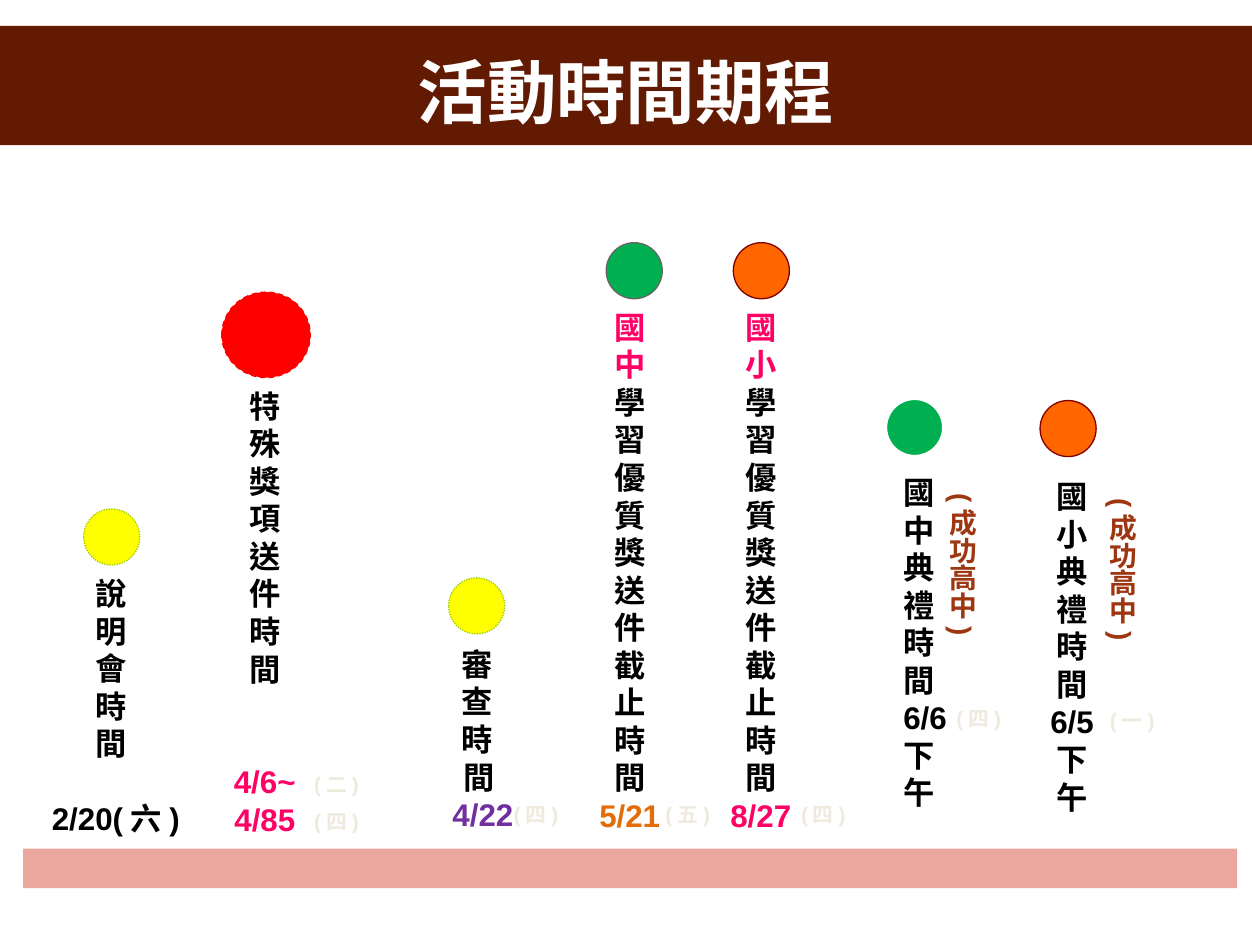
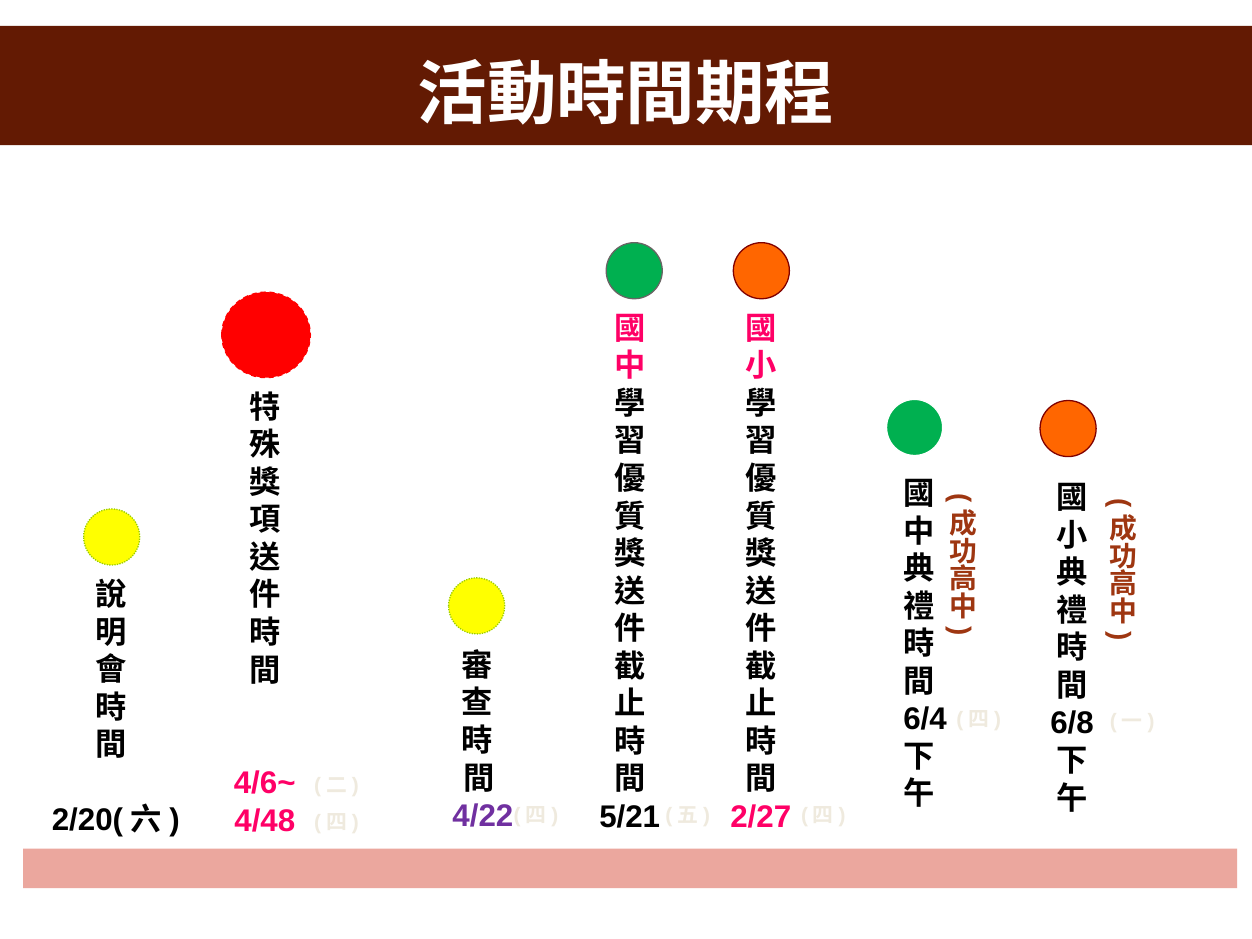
6/6: 6/6 -> 6/4 (925, 719)
6/5: 6/5 -> 6/8 (1072, 724)
5/21 colour: orange -> black (630, 817)
8/27: 8/27 -> 2/27 (761, 817)
4/85: 4/85 -> 4/48 (265, 821)
